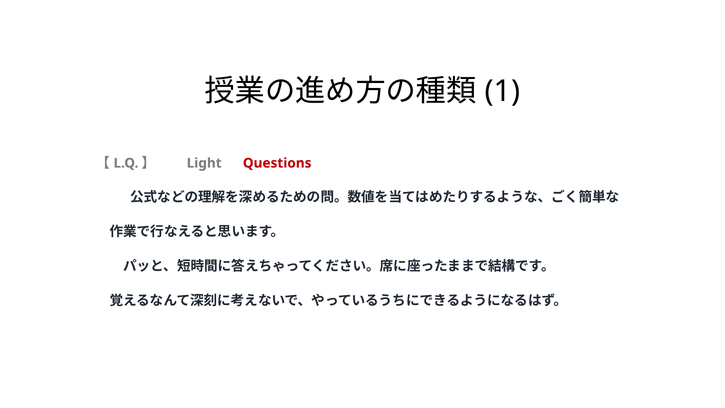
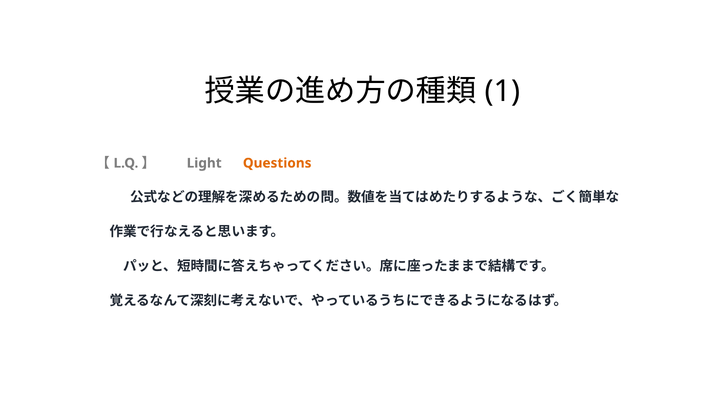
Questions colour: red -> orange (277, 163)
